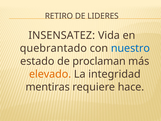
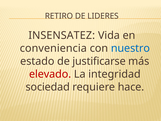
quebrantado: quebrantado -> conveniencia (53, 48)
proclaman: proclaman -> justificarse (99, 61)
elevado colour: orange -> red (50, 74)
mentiras: mentiras -> sociedad (48, 87)
